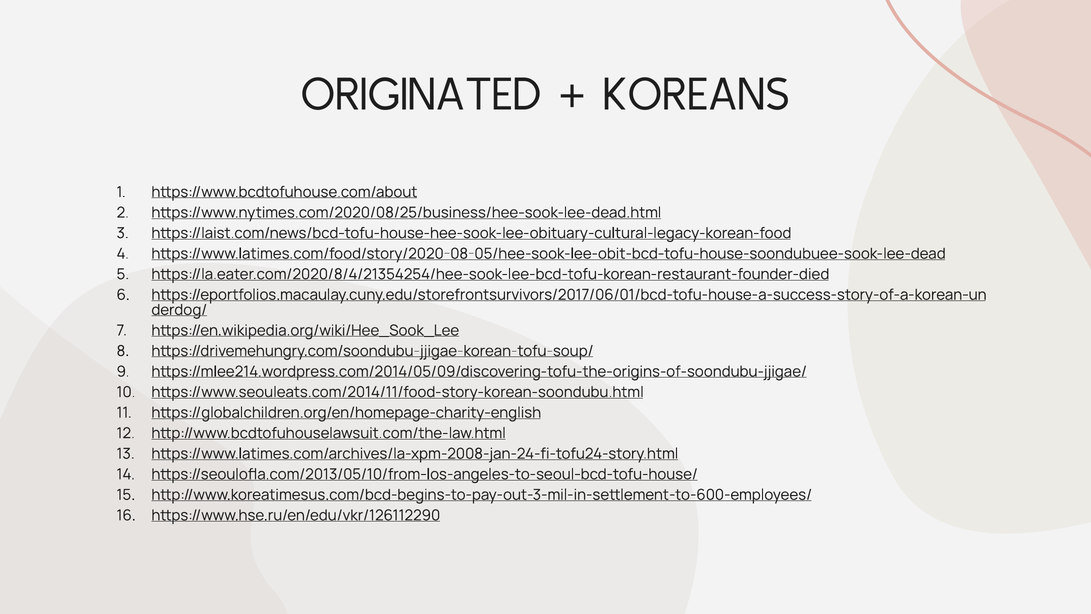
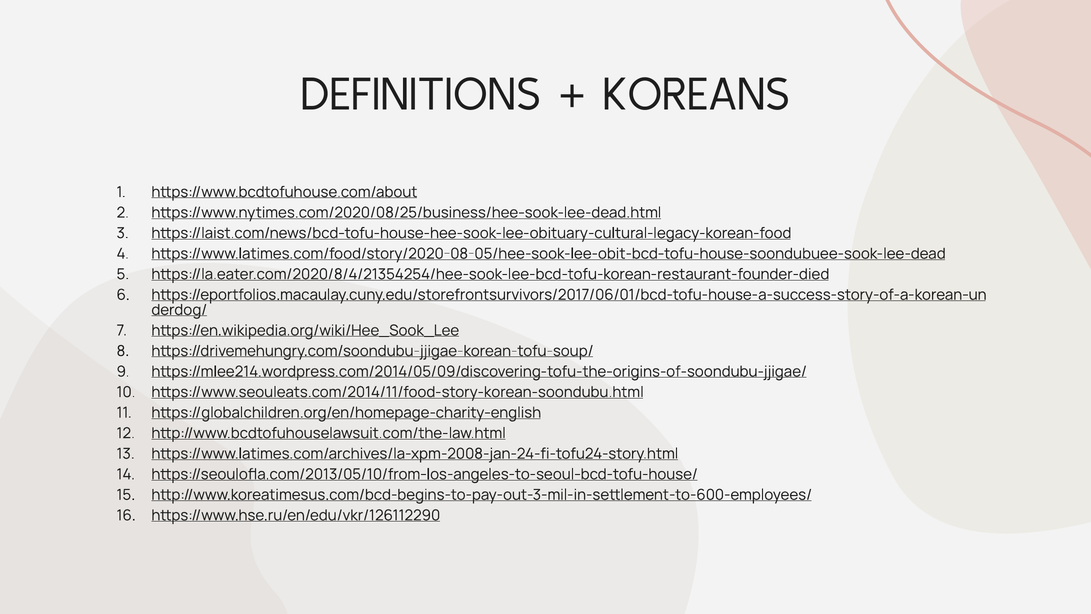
ORIGINATED: ORIGINATED -> DEFINITIONS (421, 95)
